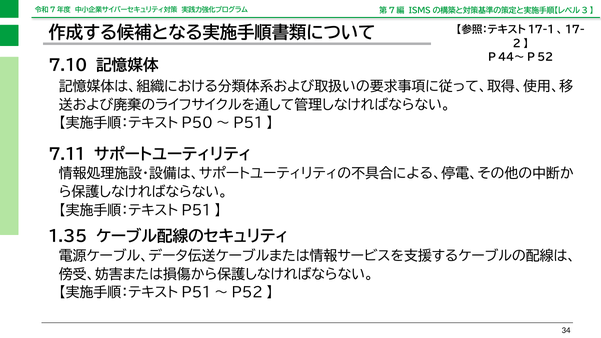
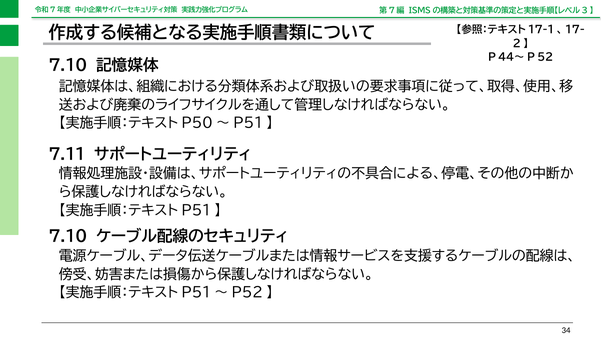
1.35: 1.35 -> 7.10 (68, 237)
